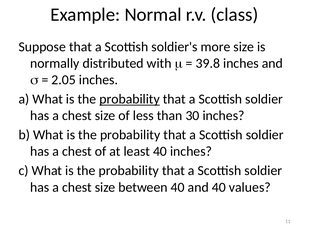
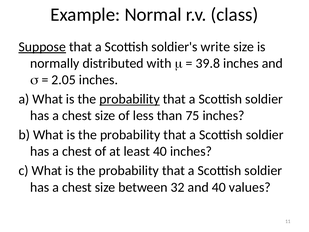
Suppose underline: none -> present (42, 47)
more: more -> write (215, 47)
30: 30 -> 75 (192, 116)
between 40: 40 -> 32 (178, 187)
